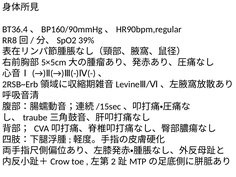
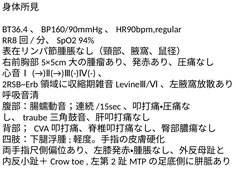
39%: 39% -> 94% (86, 40)
